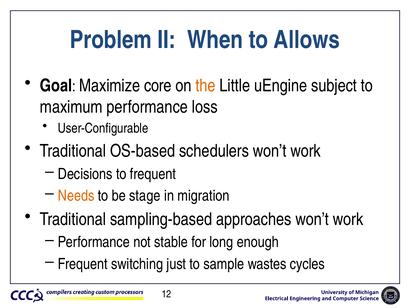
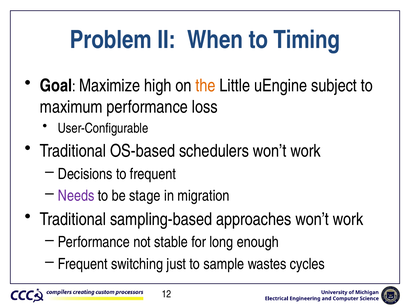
Allows: Allows -> Timing (307, 40)
core: core -> high (158, 86)
Needs colour: orange -> purple (76, 195)
